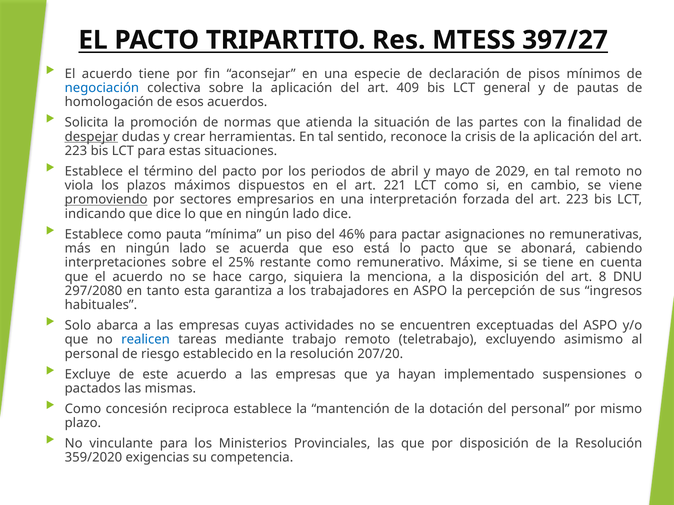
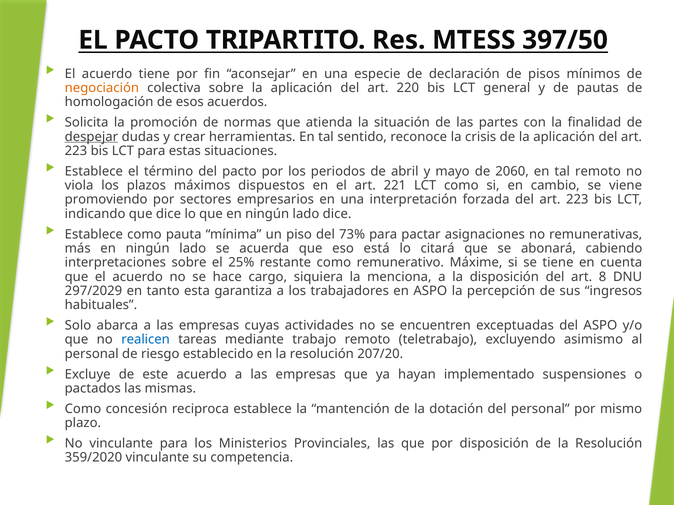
397/27: 397/27 -> 397/50 (565, 40)
negociación colour: blue -> orange (102, 88)
409: 409 -> 220 (408, 88)
2029: 2029 -> 2060 (512, 171)
promoviendo underline: present -> none (106, 200)
46%: 46% -> 73% (352, 234)
lo pacto: pacto -> citará (438, 249)
297/2080: 297/2080 -> 297/2029 (93, 291)
359/2020 exigencias: exigencias -> vinculante (157, 458)
